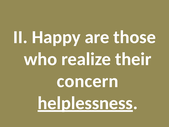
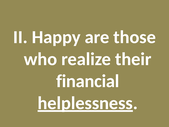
concern: concern -> financial (88, 81)
